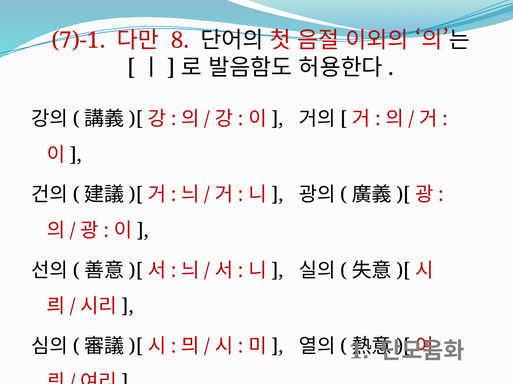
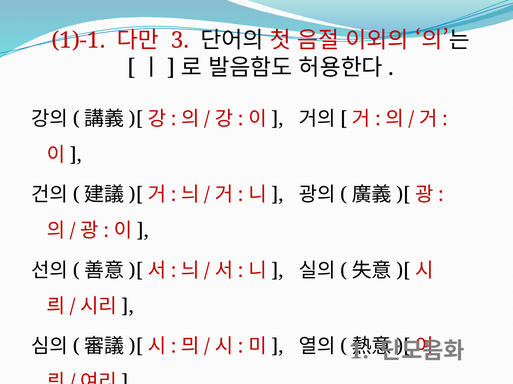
7)-1: 7)-1 -> 1)-1 (78, 40)
8: 8 -> 3 (180, 40)
